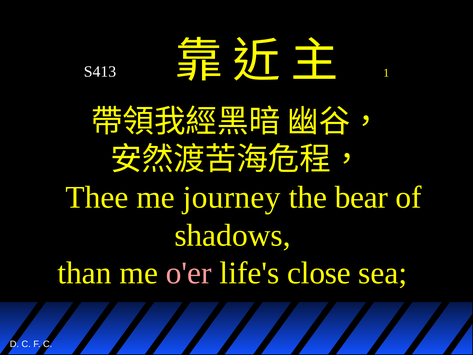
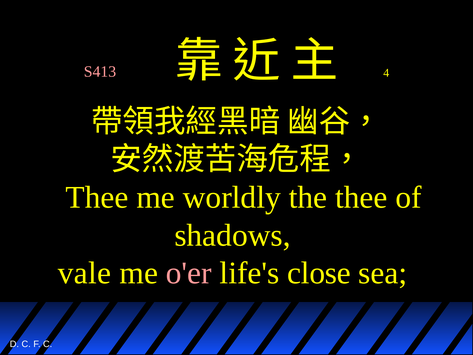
S413 colour: white -> pink (100, 72)
1: 1 -> 4 (386, 73)
journey: journey -> worldly (232, 197)
the bear: bear -> thee (361, 197)
than: than -> vale (84, 273)
